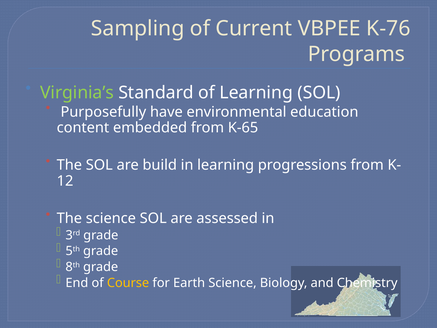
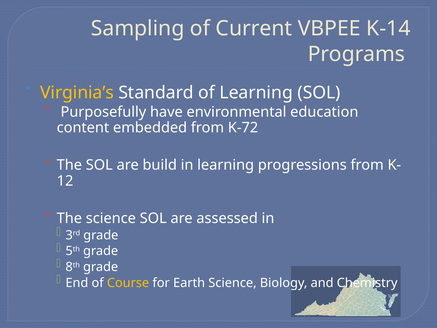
K-76: K-76 -> K-14 (388, 28)
Virginia’s colour: light green -> yellow (77, 93)
K-65: K-65 -> K-72 (243, 127)
